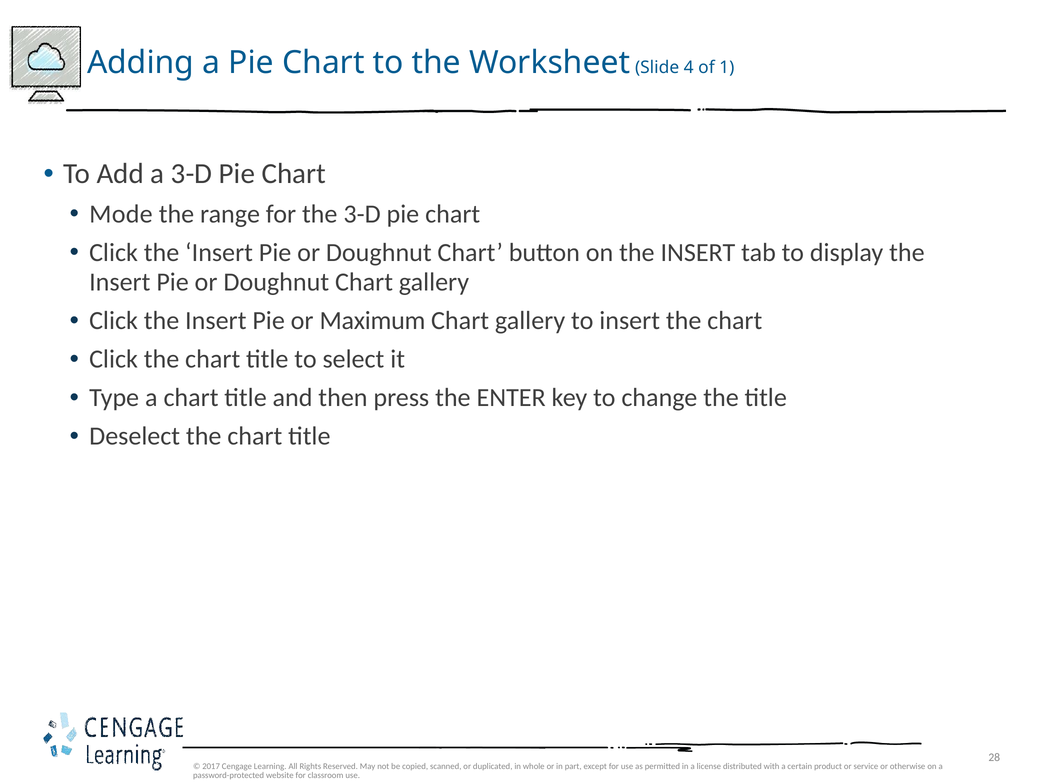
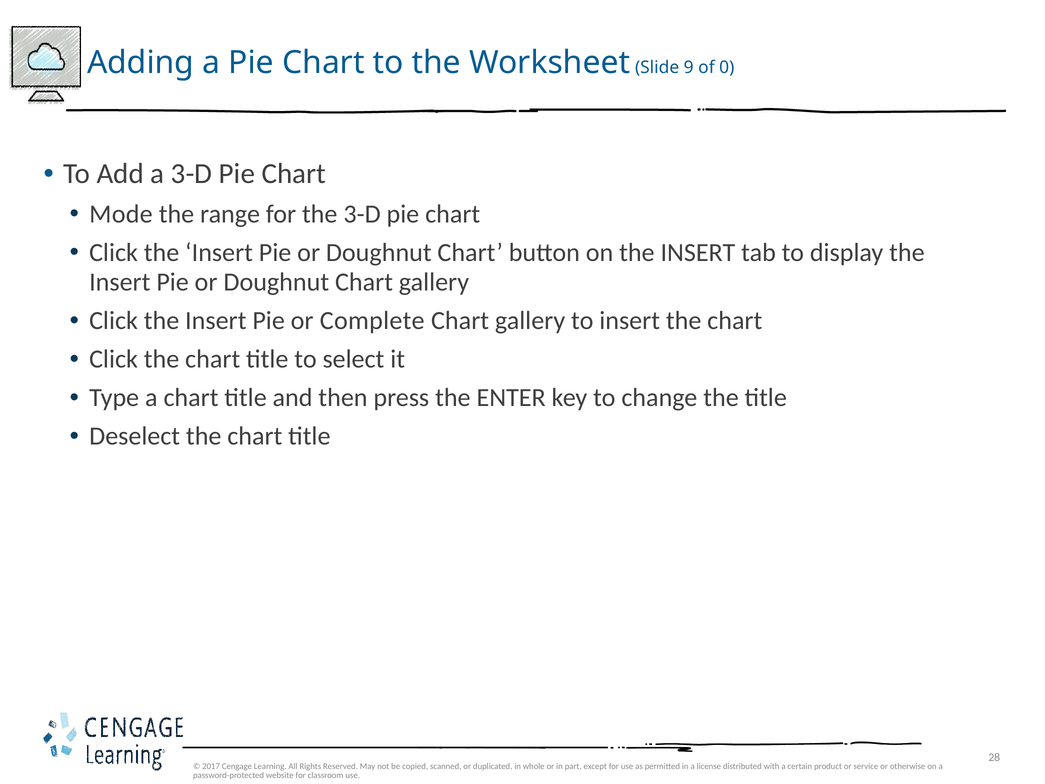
4: 4 -> 9 (689, 67)
1: 1 -> 0 (727, 67)
Maximum: Maximum -> Complete (372, 321)
